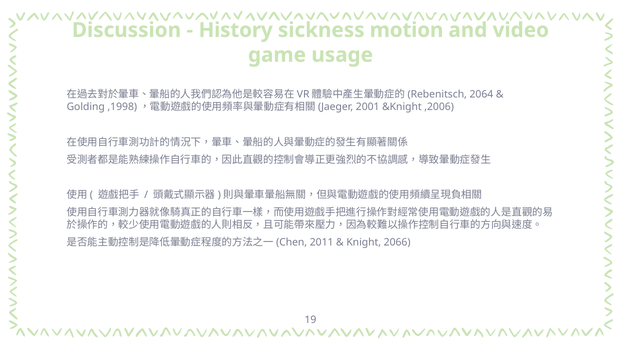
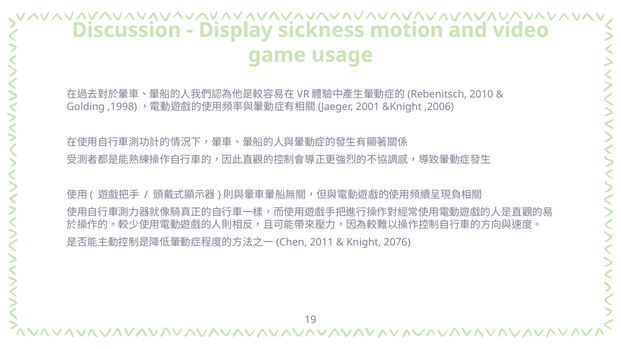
History: History -> Display (236, 30)
2064: 2064 -> 2010 (481, 95)
2066: 2066 -> 2076 (397, 243)
